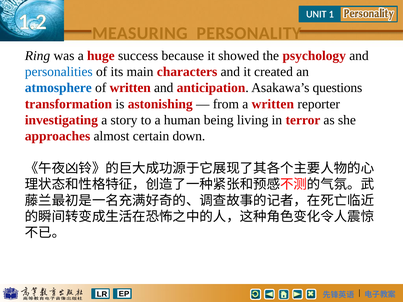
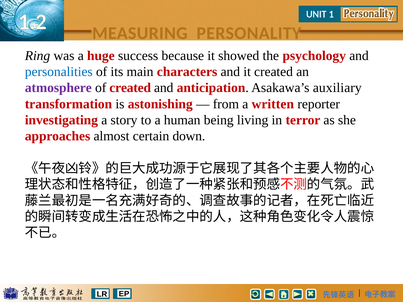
atmosphere colour: blue -> purple (58, 88)
of written: written -> created (130, 88)
questions: questions -> auxiliary (337, 88)
